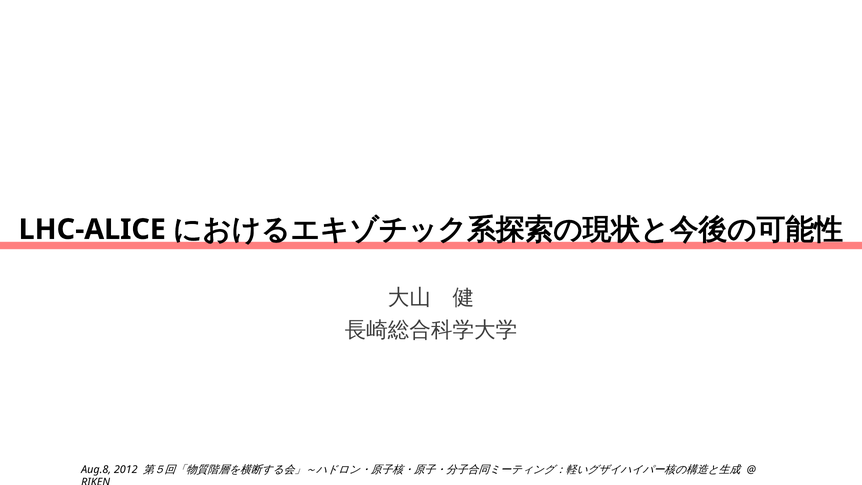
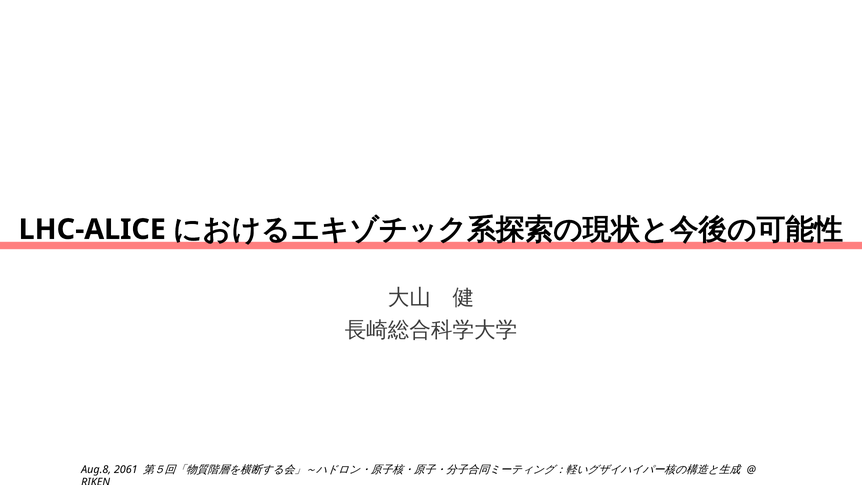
2012: 2012 -> 2061 (126, 469)
